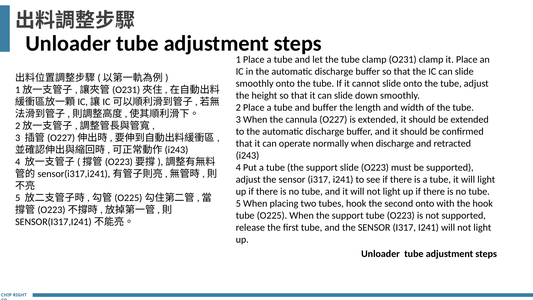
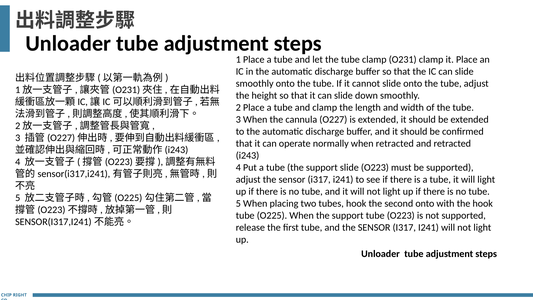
and buffer: buffer -> clamp (325, 108)
when discharge: discharge -> retracted (395, 144)
